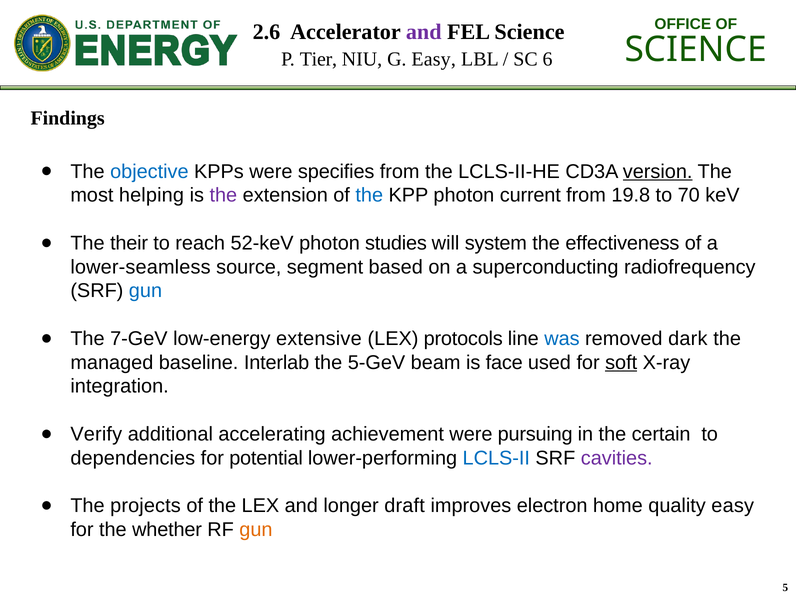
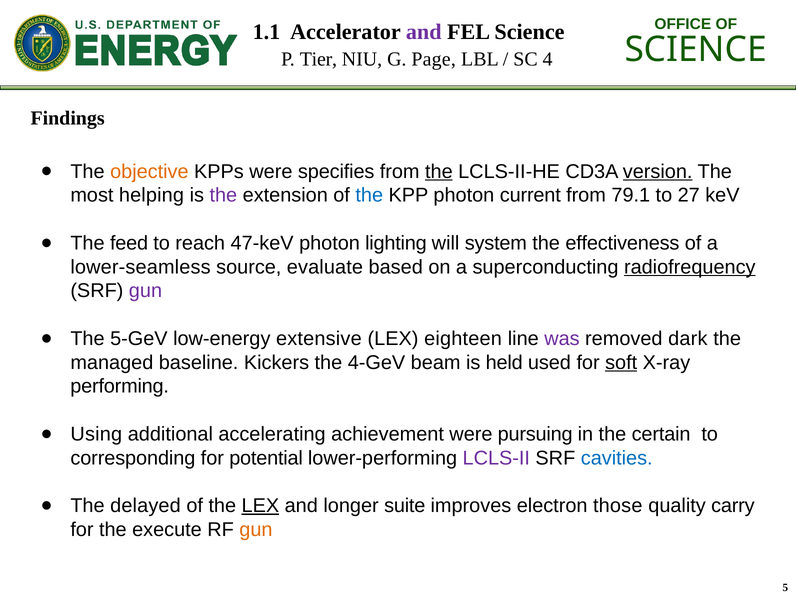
2.6: 2.6 -> 1.1 (266, 32)
G Easy: Easy -> Page (434, 59)
6: 6 -> 4 (548, 59)
objective colour: blue -> orange (149, 171)
the underline: none -> present (439, 171)
19.8: 19.8 -> 79.1 (631, 195)
70: 70 -> 27 (689, 195)
their: their -> feed (129, 243)
52-keV: 52-keV -> 47-keV (262, 243)
studies: studies -> lighting (396, 243)
segment: segment -> evaluate (325, 267)
radiofrequency underline: none -> present (690, 267)
gun colour: blue -> purple (145, 291)
7-GeV: 7-GeV -> 5-GeV (139, 339)
protocols: protocols -> eighteen (463, 339)
was colour: blue -> purple (562, 339)
Interlab: Interlab -> Kickers (276, 363)
5-GeV: 5-GeV -> 4-GeV (376, 363)
face: face -> held (504, 363)
integration: integration -> performing (120, 386)
Verify: Verify -> Using (96, 434)
dependencies: dependencies -> corresponding (133, 458)
LCLS-II colour: blue -> purple (496, 458)
cavities colour: purple -> blue (617, 458)
projects: projects -> delayed (145, 506)
LEX underline: none -> present (260, 506)
draft: draft -> suite (405, 506)
home: home -> those (618, 506)
quality easy: easy -> carry (733, 506)
whether: whether -> execute (167, 530)
